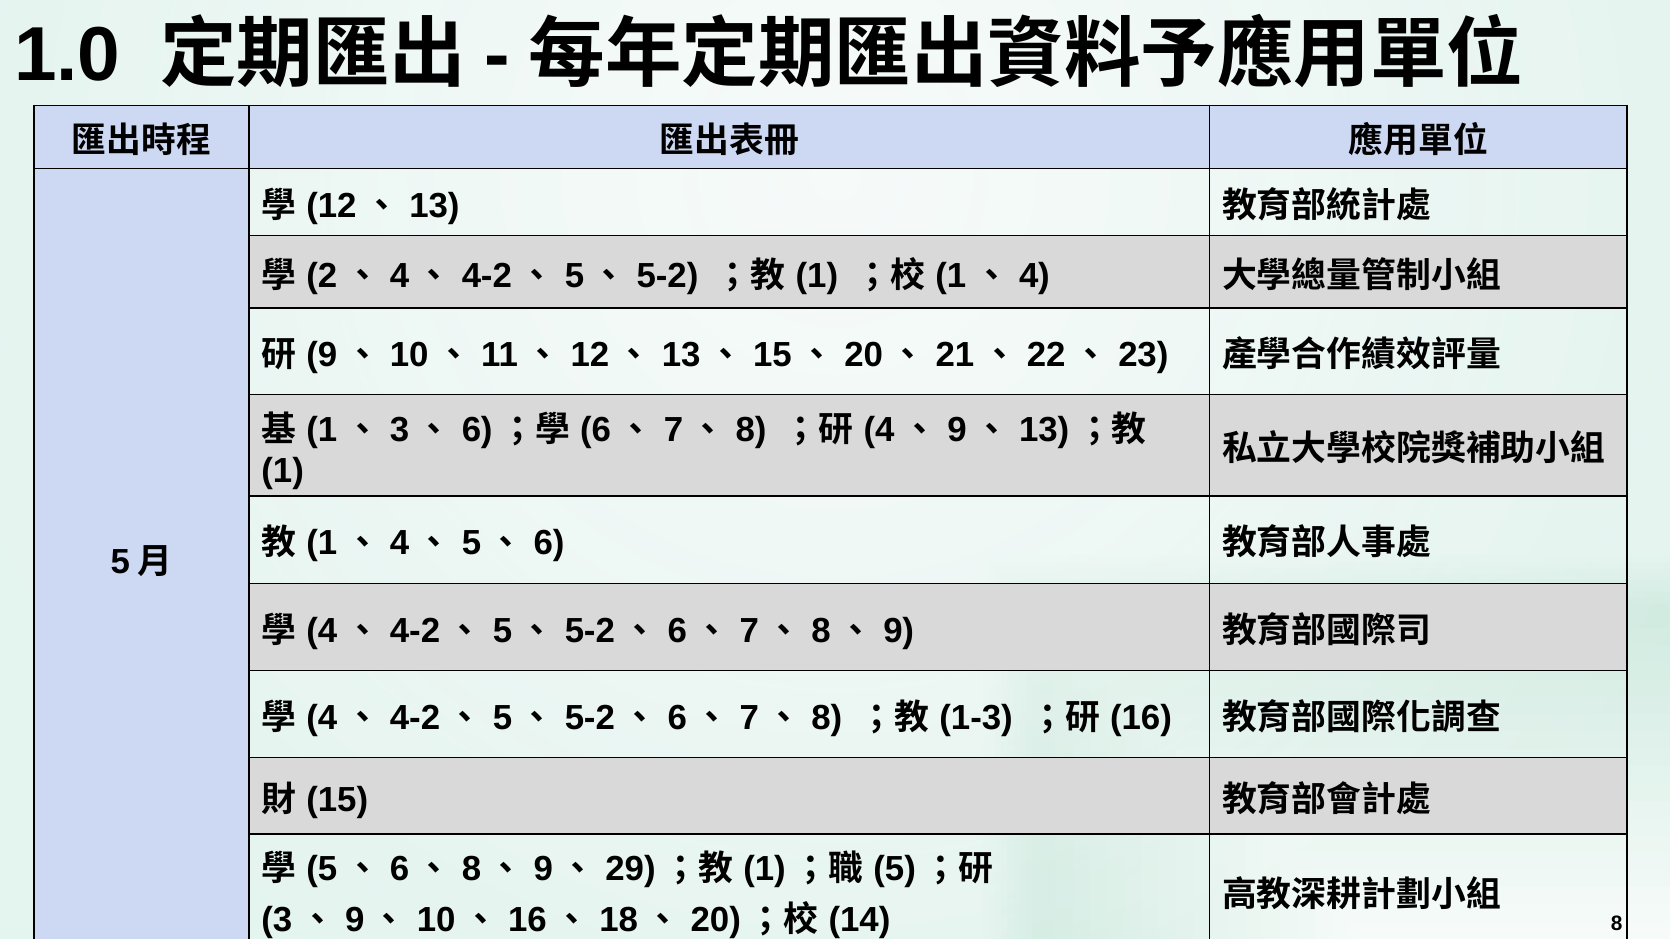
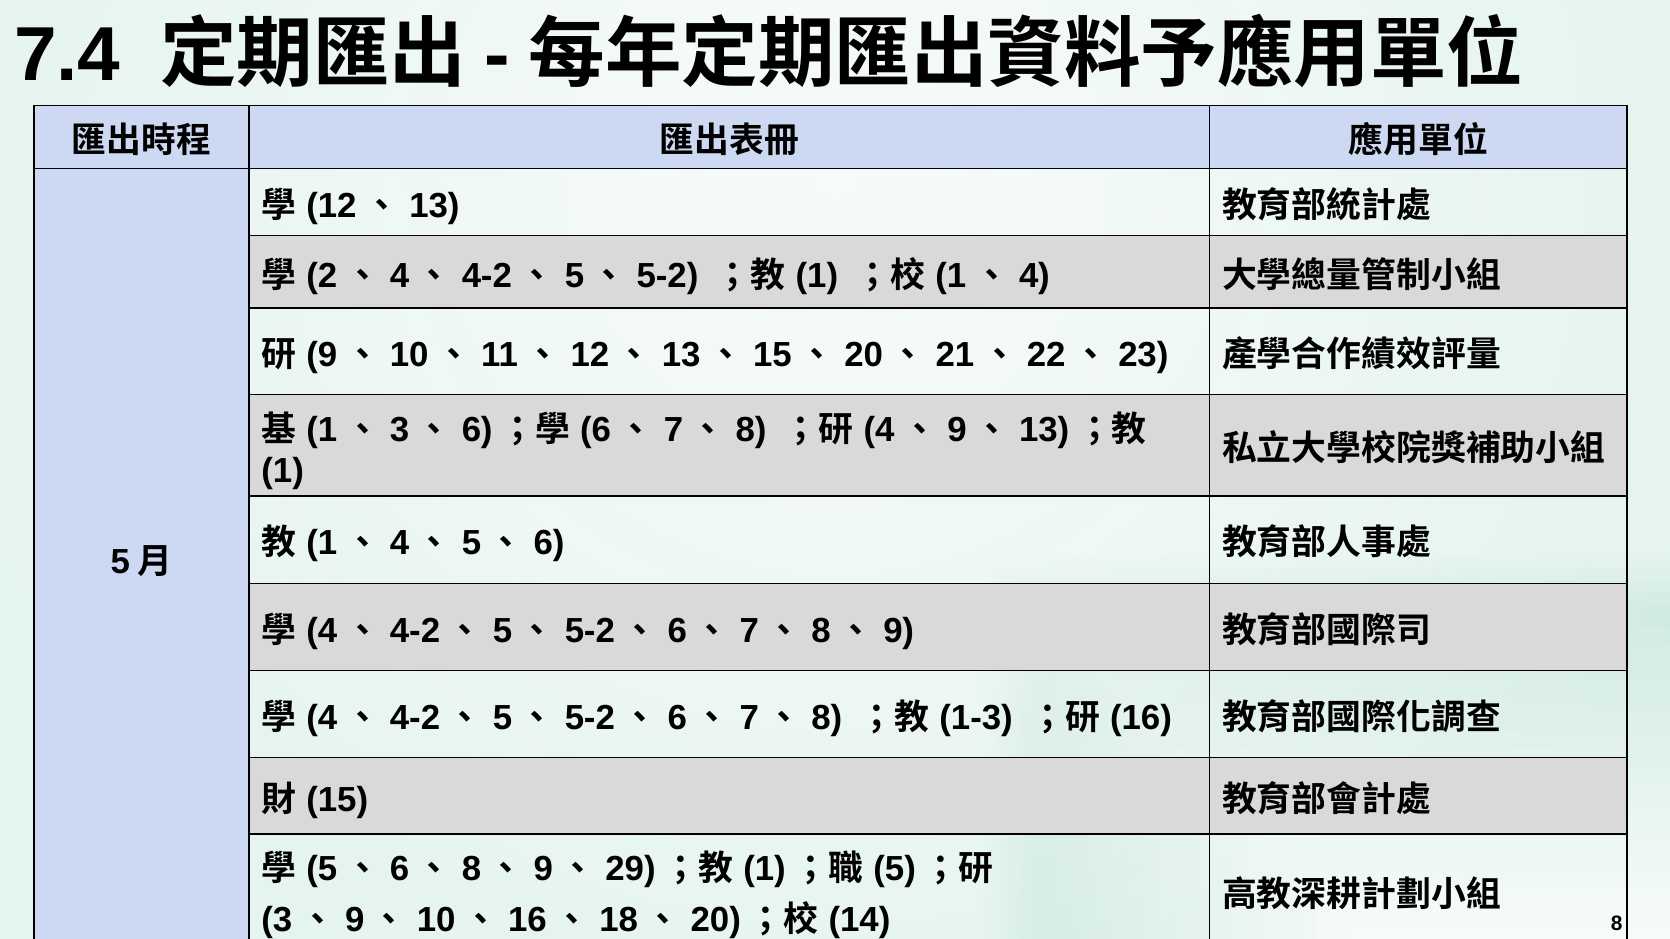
1.0: 1.0 -> 7.4 (67, 56)
